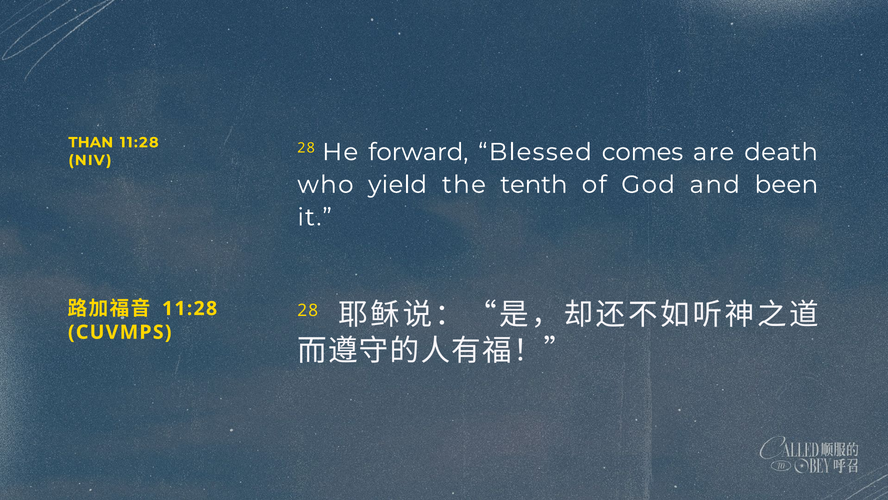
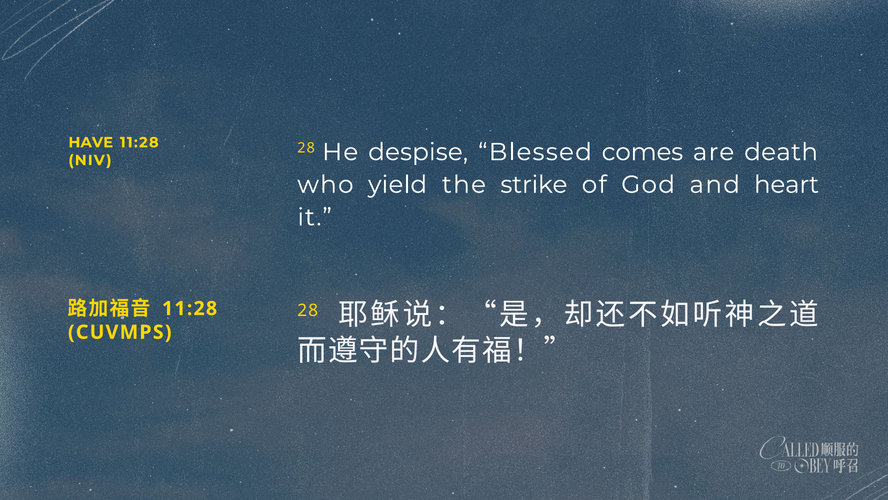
THAN: THAN -> HAVE (91, 142)
forward: forward -> despise (418, 152)
tenth: tenth -> strike (534, 184)
been: been -> heart (787, 184)
